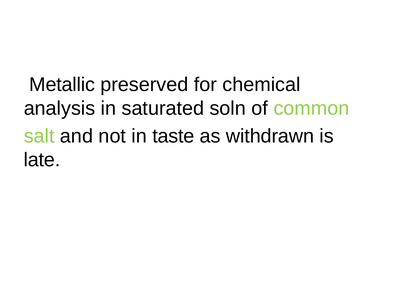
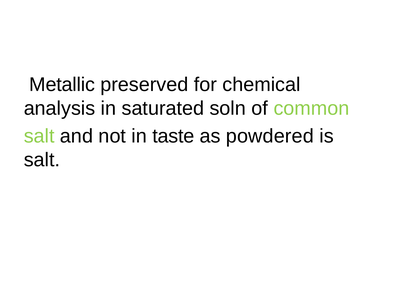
withdrawn: withdrawn -> powdered (270, 136)
late: late -> salt (42, 160)
